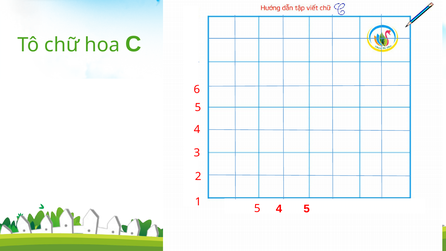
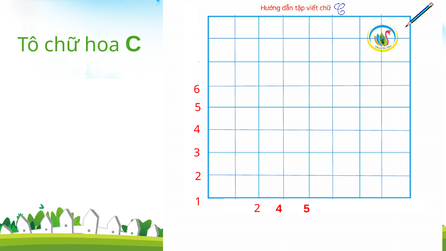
5: 5 -> 2 (257, 209)
